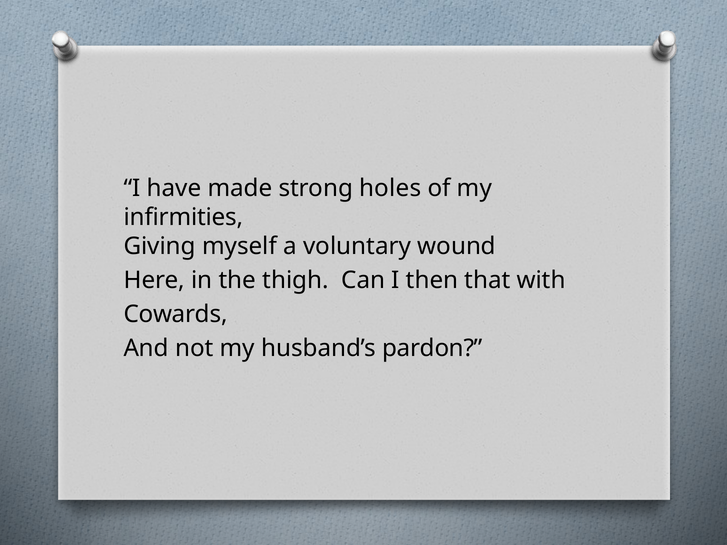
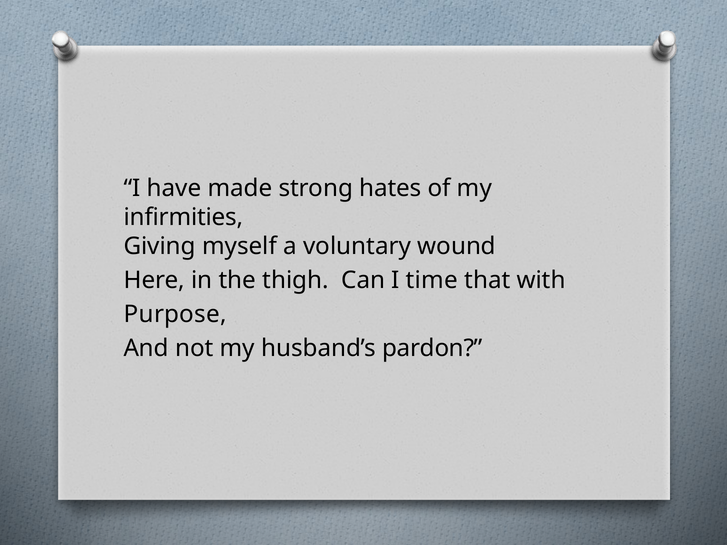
holes: holes -> hates (390, 188)
then: then -> time (432, 280)
Cowards: Cowards -> Purpose (175, 314)
